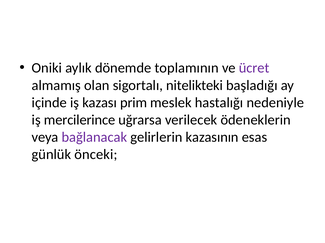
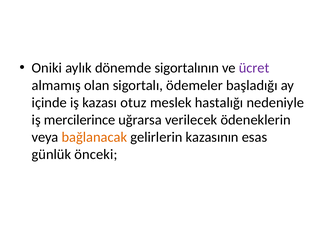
toplamının: toplamının -> sigortalının (187, 68)
nitelikteki: nitelikteki -> ödemeler (195, 86)
prim: prim -> otuz (133, 103)
bağlanacak colour: purple -> orange (94, 138)
